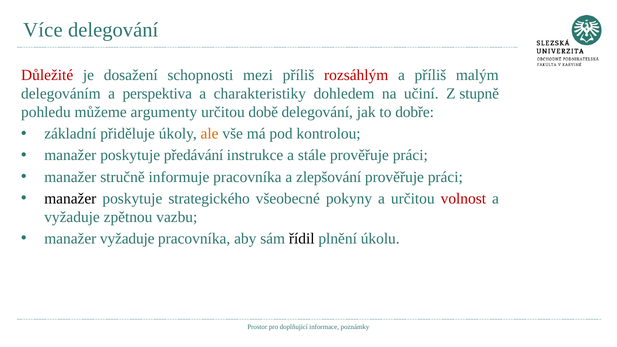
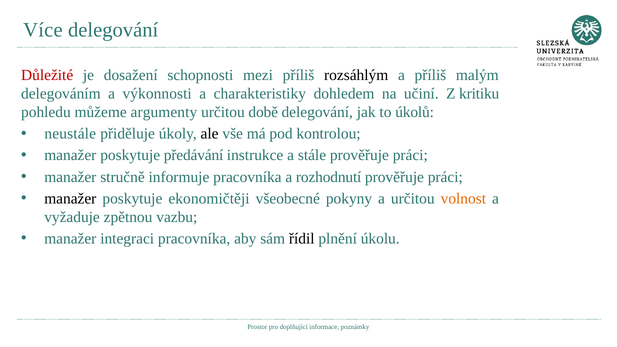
rozsáhlým colour: red -> black (356, 75)
perspektiva: perspektiva -> výkonnosti (157, 94)
stupně: stupně -> kritiku (479, 94)
dobře: dobře -> úkolů (415, 112)
základní: základní -> neustále (70, 134)
ale colour: orange -> black (210, 134)
zlepšování: zlepšování -> rozhodnutí (329, 177)
strategického: strategického -> ekonomičtěji (209, 199)
volnost colour: red -> orange (463, 199)
manažer vyžaduje: vyžaduje -> integraci (127, 239)
